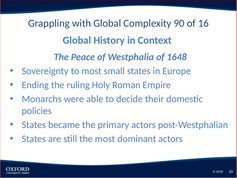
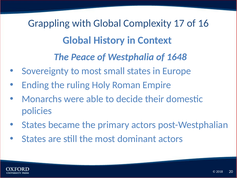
90: 90 -> 17 (179, 23)
